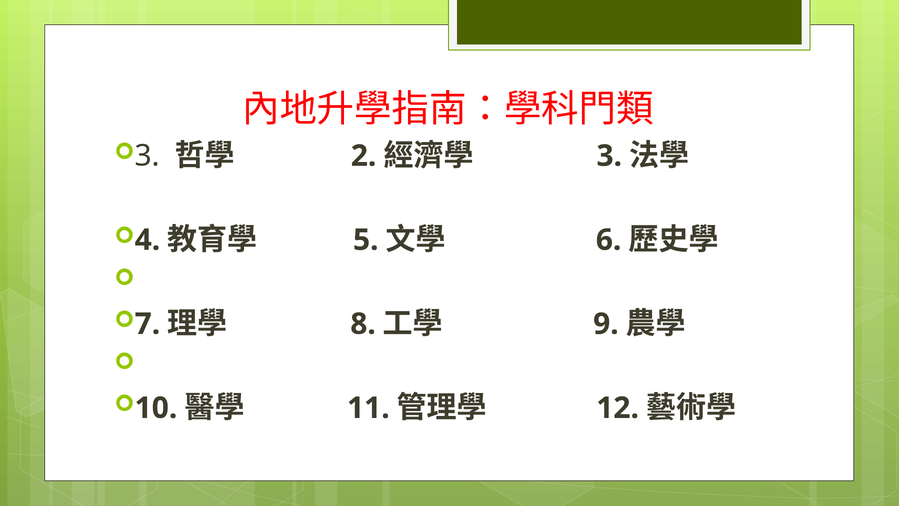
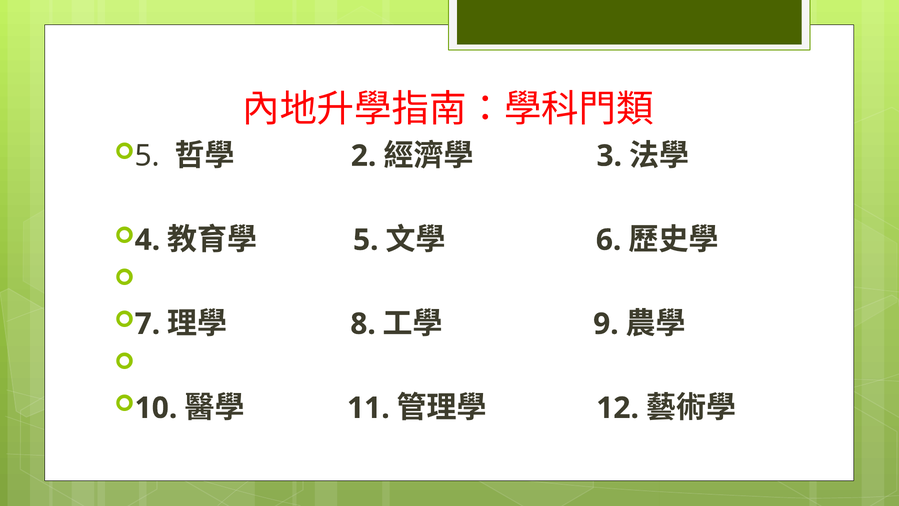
3: 3 -> 5 (147, 156)
